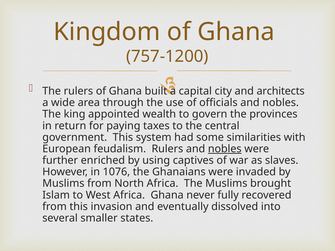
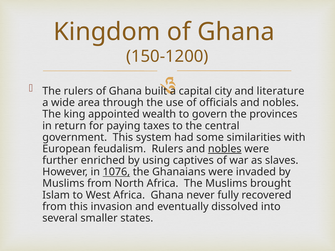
757-1200: 757-1200 -> 150-1200 (167, 56)
architects: architects -> literature (281, 91)
1076 underline: none -> present (116, 172)
